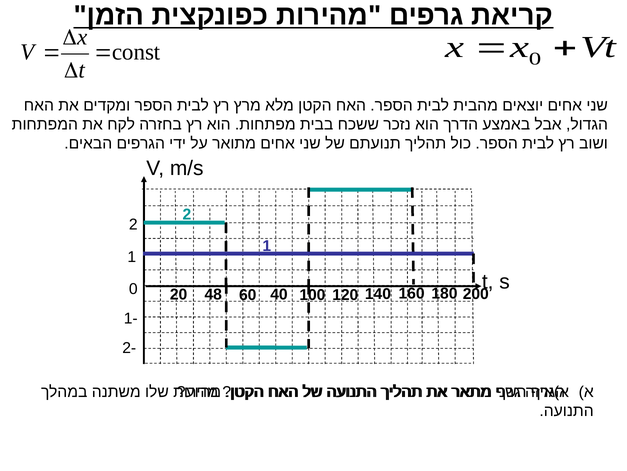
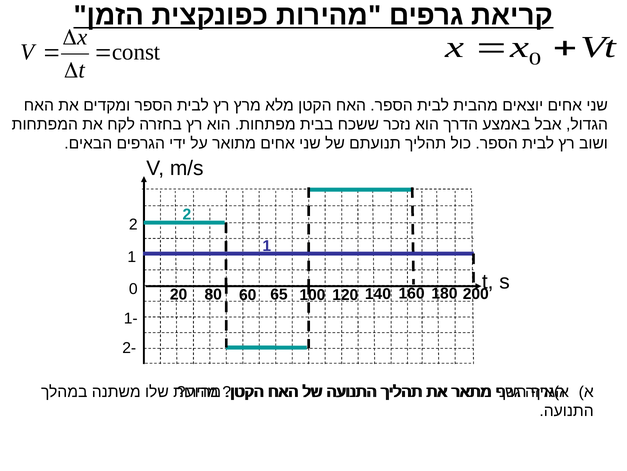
48: 48 -> 80 (213, 294)
40: 40 -> 65 (279, 294)
